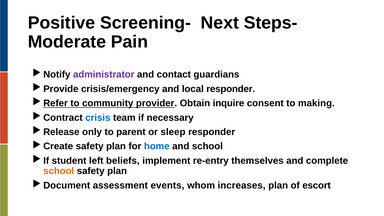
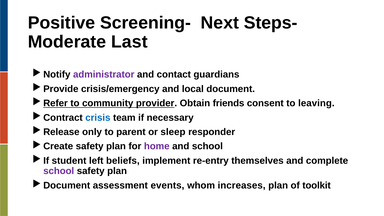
Pain: Pain -> Last (129, 42)
local responder: responder -> document (231, 89)
inquire: inquire -> friends (229, 103)
making: making -> leaving (316, 103)
home colour: blue -> purple (157, 146)
school colour: orange -> purple (59, 171)
escort: escort -> toolkit (317, 185)
